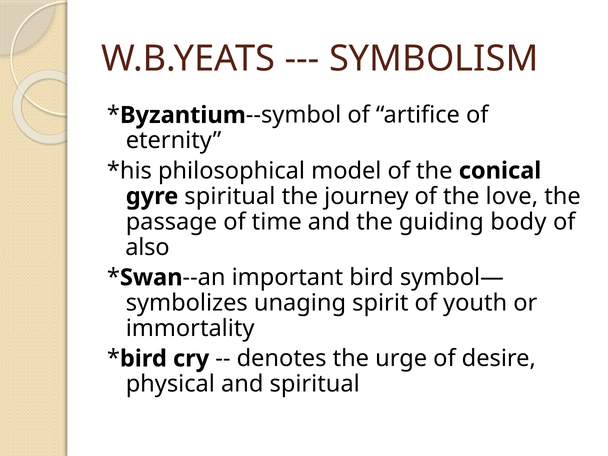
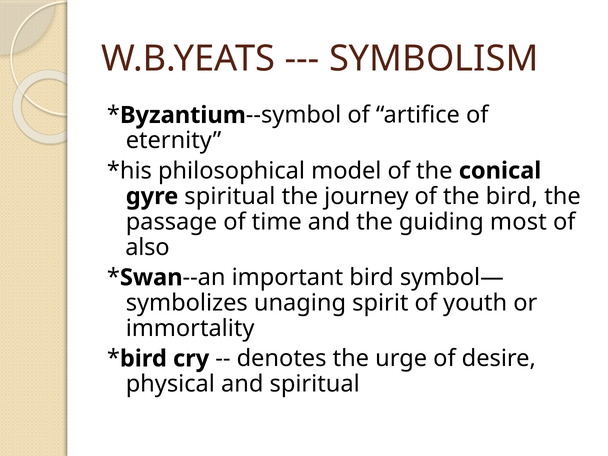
the love: love -> bird (512, 196)
body: body -> most (518, 222)
